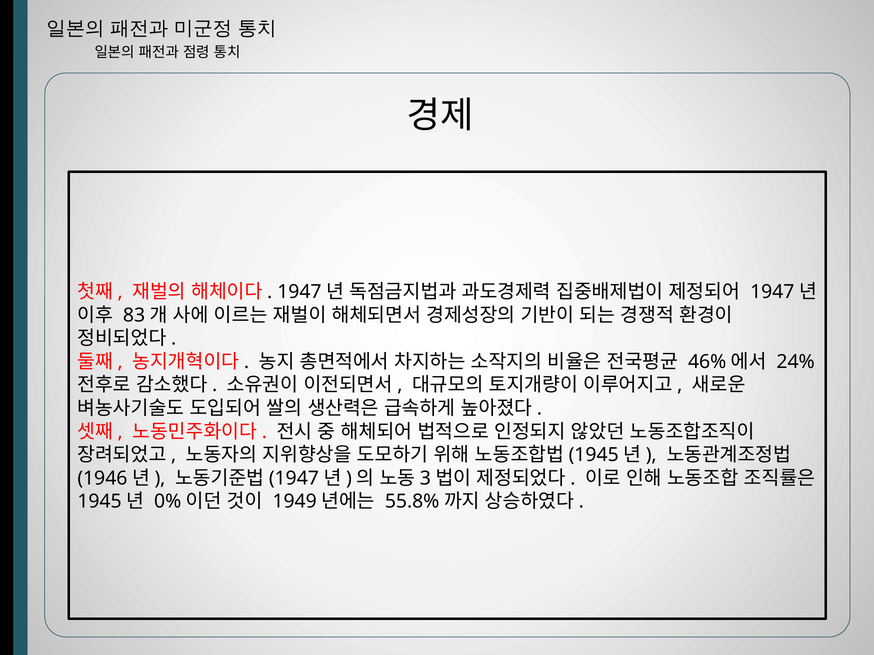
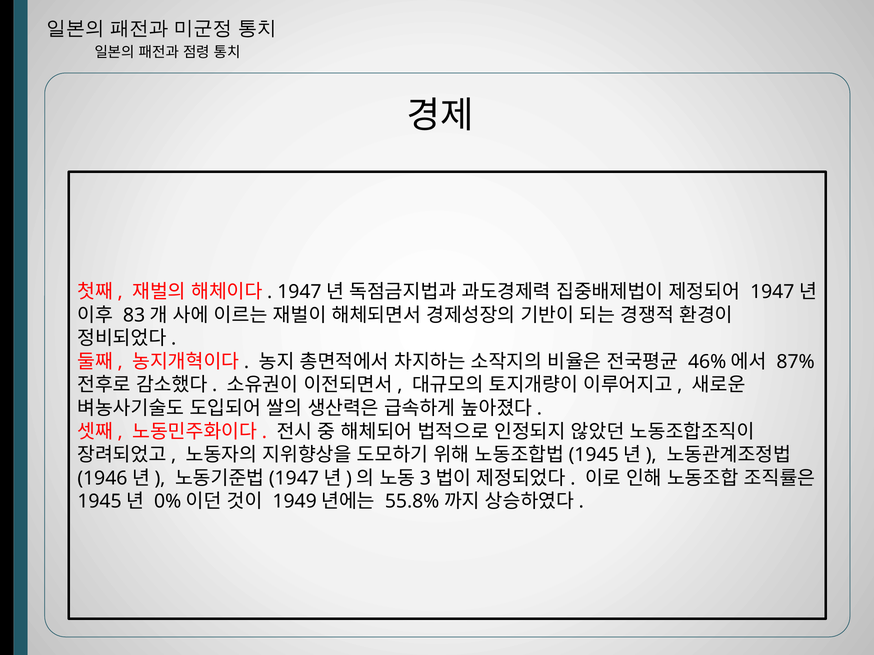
24%: 24% -> 87% (796, 362)
